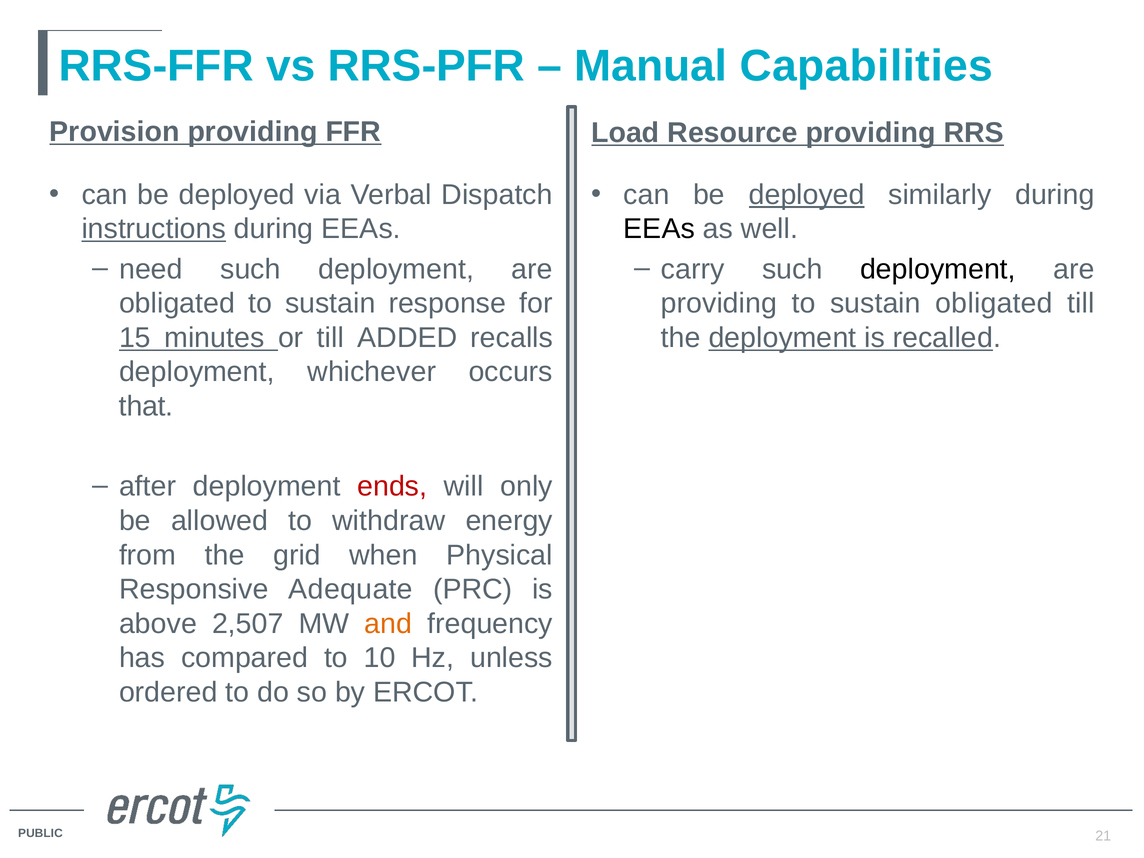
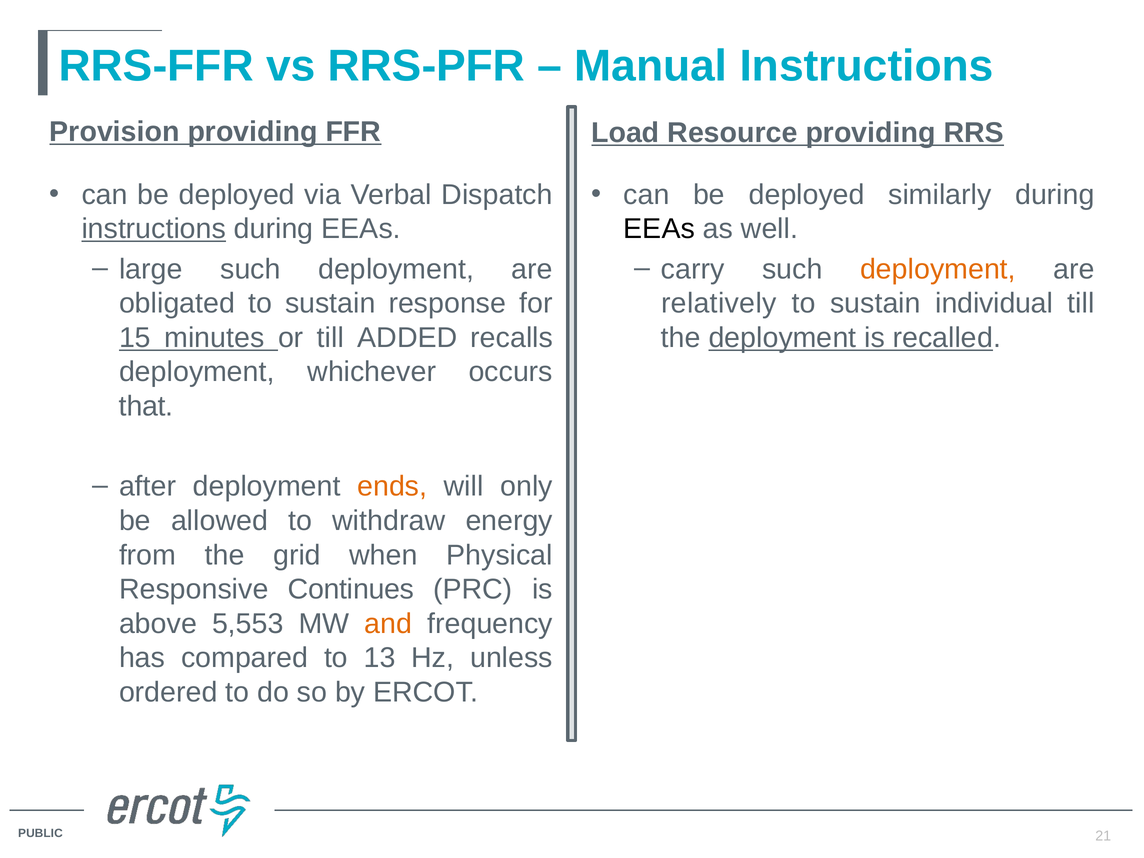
Manual Capabilities: Capabilities -> Instructions (867, 66)
deployed underline: present -> none (807, 195)
need: need -> large (151, 269)
deployment colour: black -> orange (938, 269)
providing: providing -> relatively (719, 303)
sustain obligated: obligated -> individual (994, 303)
ends colour: red -> orange (392, 486)
Adequate: Adequate -> Continues (351, 589)
2,507: 2,507 -> 5,553 (248, 624)
10: 10 -> 13 (380, 658)
